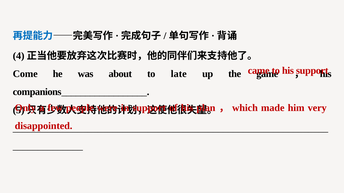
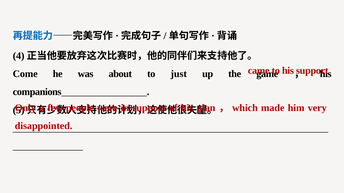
late: late -> just (179, 74)
